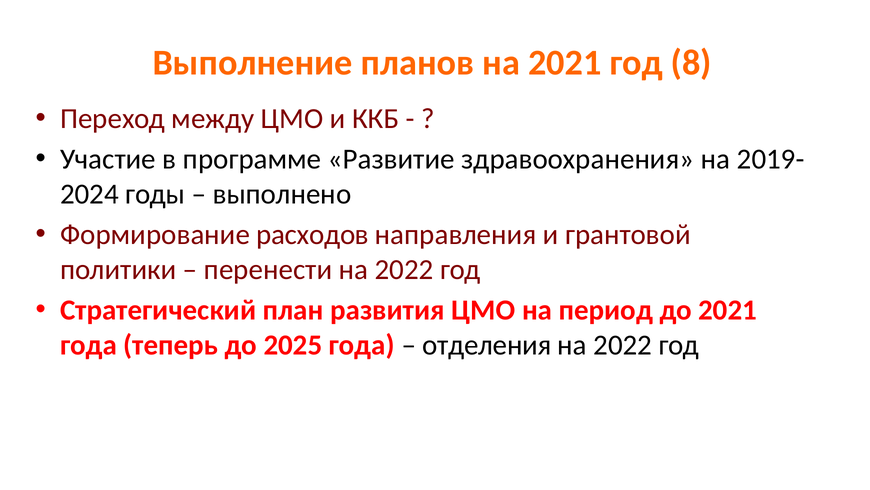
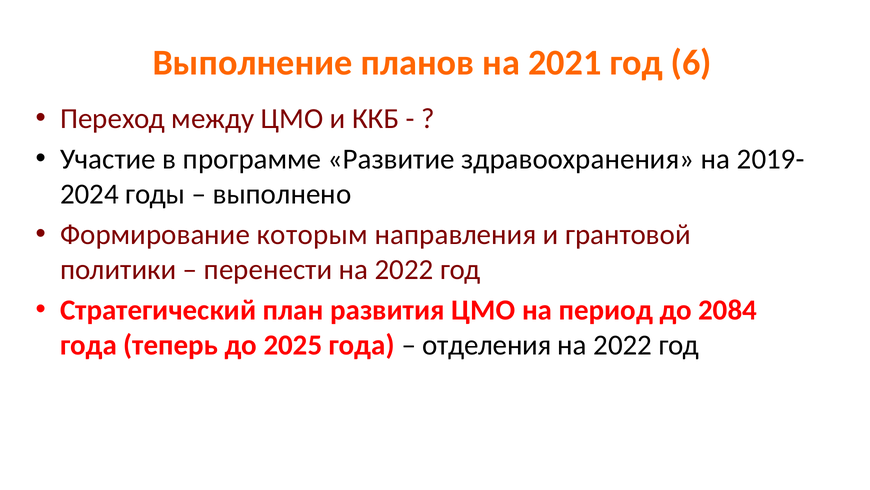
8: 8 -> 6 (691, 63)
расходов: расходов -> которым (312, 234)
до 2021: 2021 -> 2084 (728, 310)
